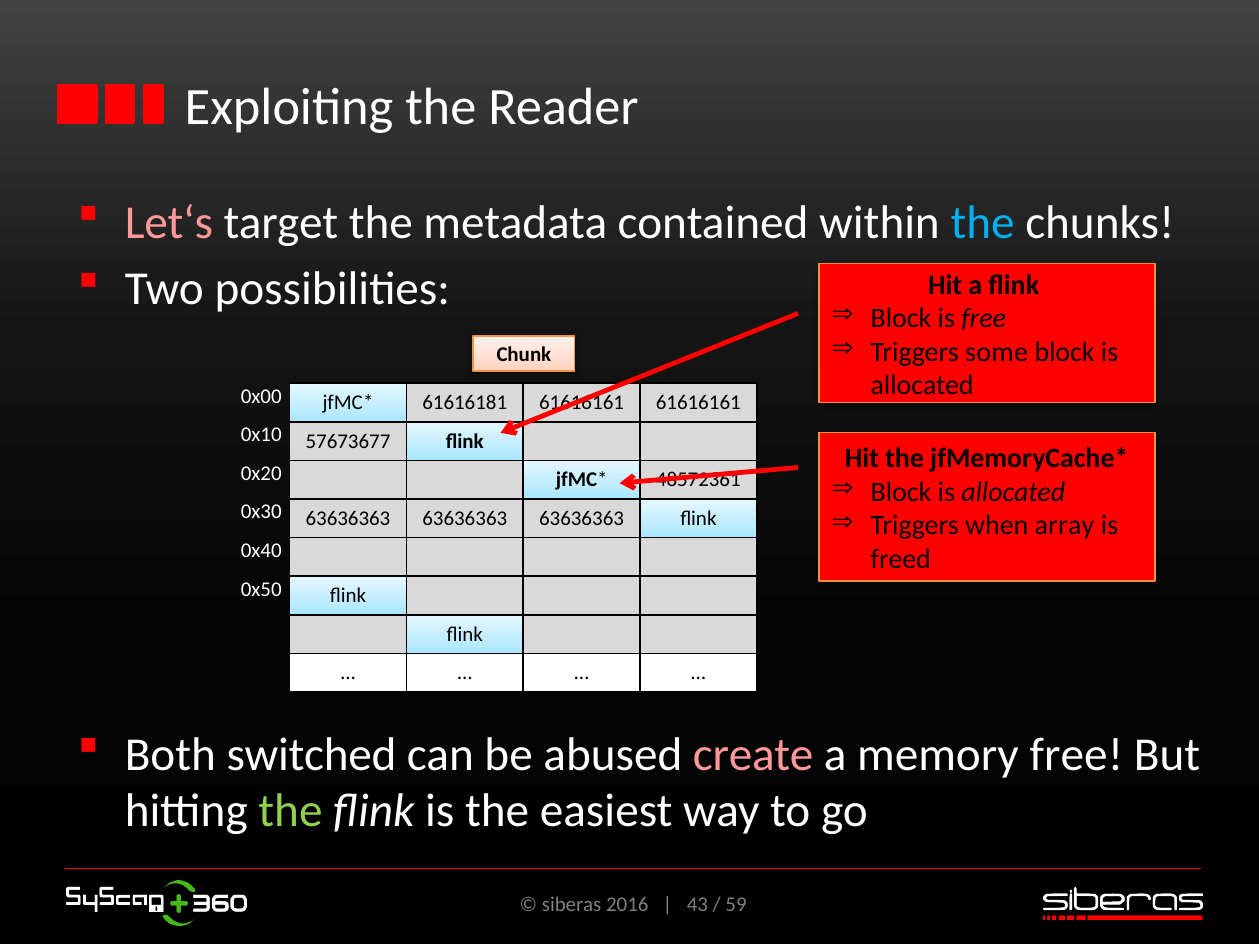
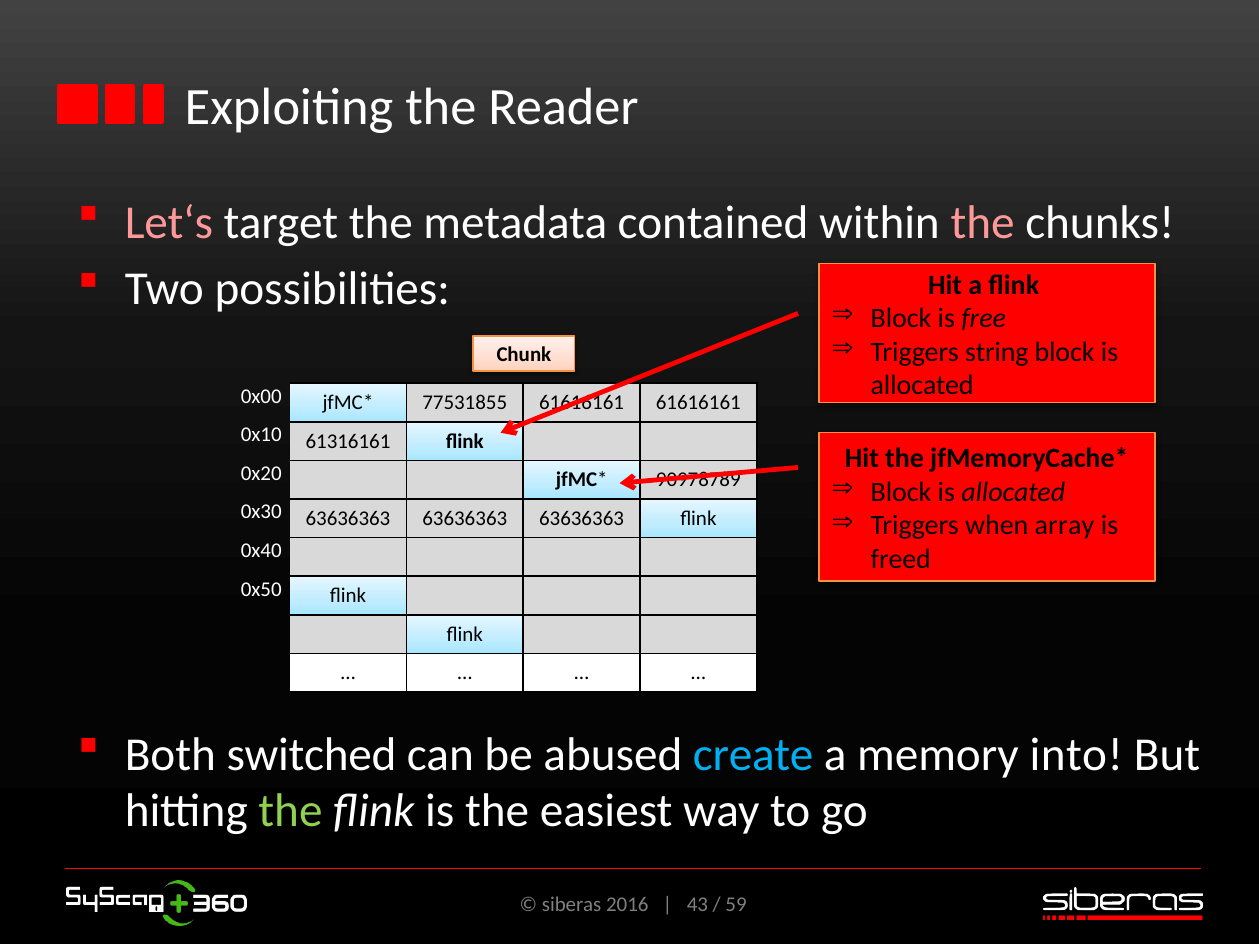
the colour: light blue -> pink (983, 223)
some: some -> string (997, 352)
61616181: 61616181 -> 77531855 (465, 403)
57673677: 57673677 -> 61316161 (348, 441)
48572361: 48572361 -> 90978789 (698, 480)
create colour: pink -> light blue (753, 755)
memory free: free -> into (1076, 755)
